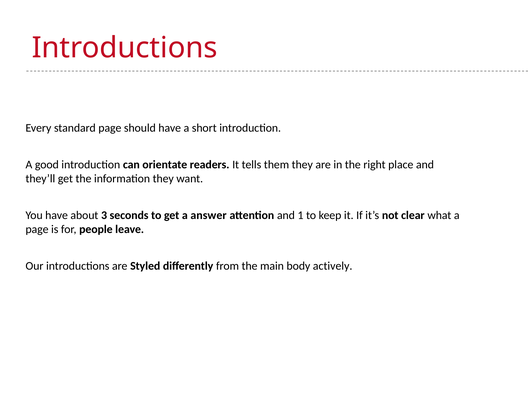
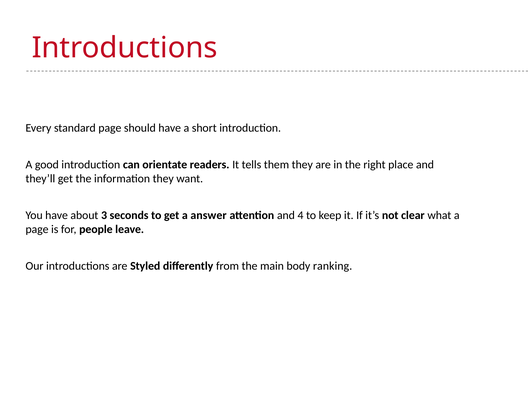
1: 1 -> 4 (300, 215)
actively: actively -> ranking (333, 266)
